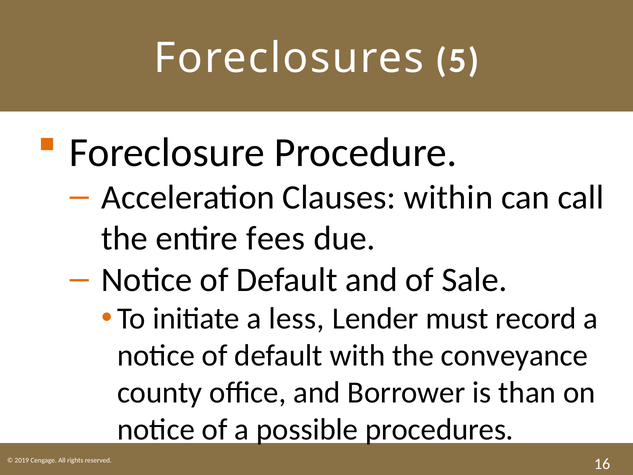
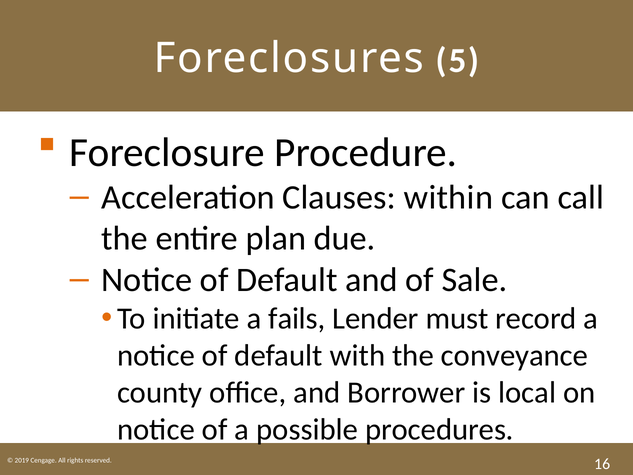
fees: fees -> plan (276, 238)
less: less -> fails (297, 318)
than: than -> local (527, 392)
